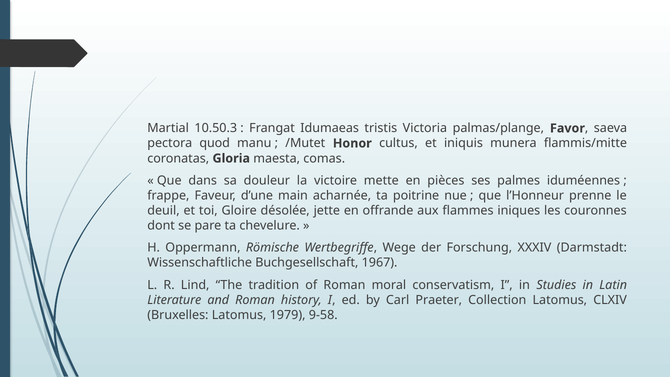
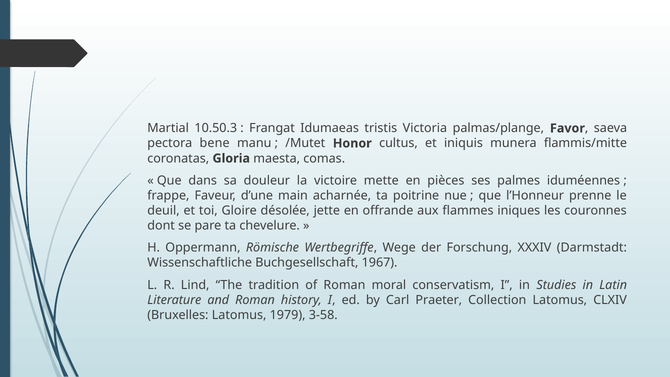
quod: quod -> bene (215, 143)
9-58: 9-58 -> 3-58 (323, 315)
